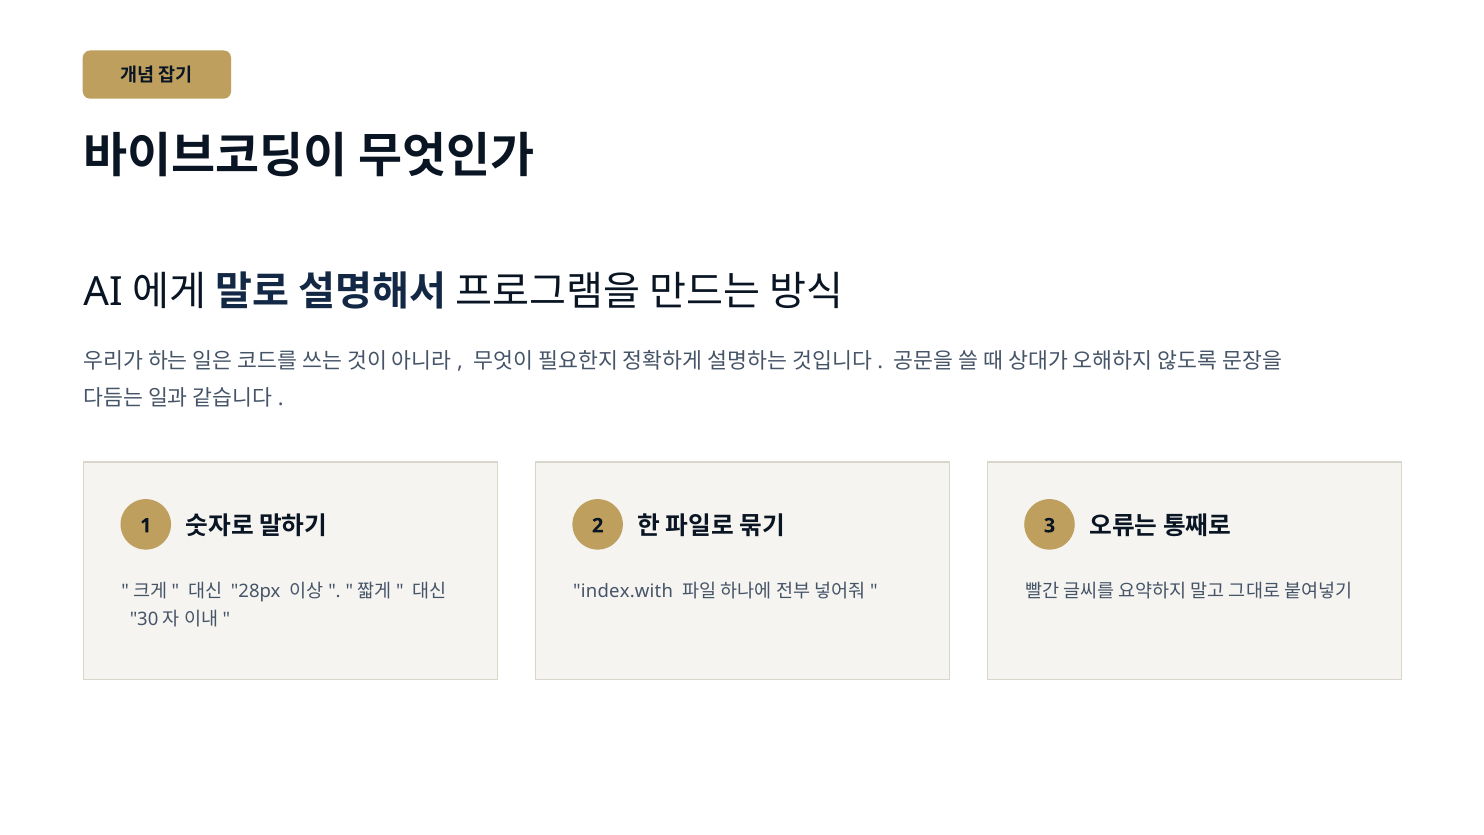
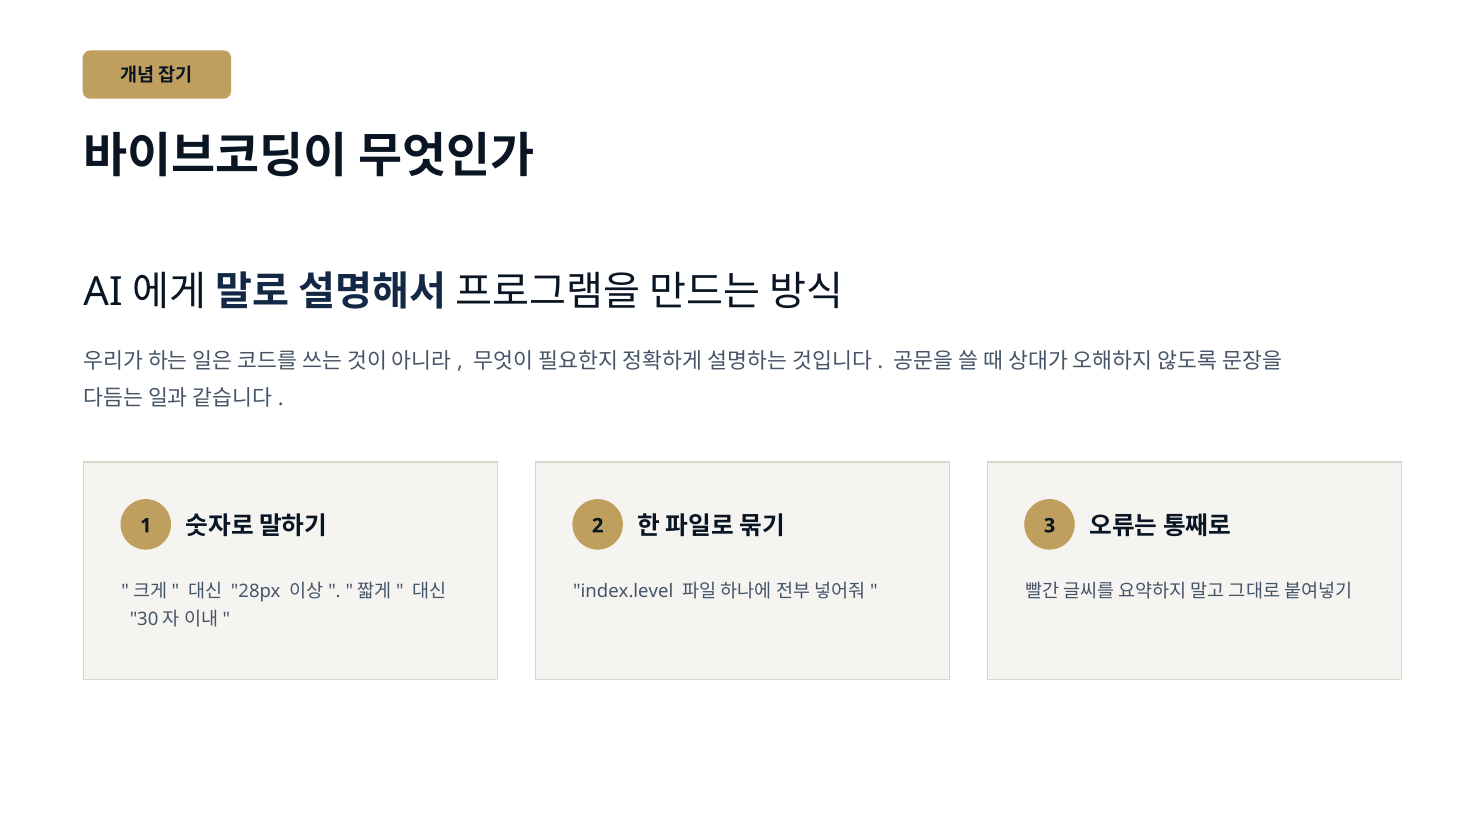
index.with: index.with -> index.level (623, 591)
